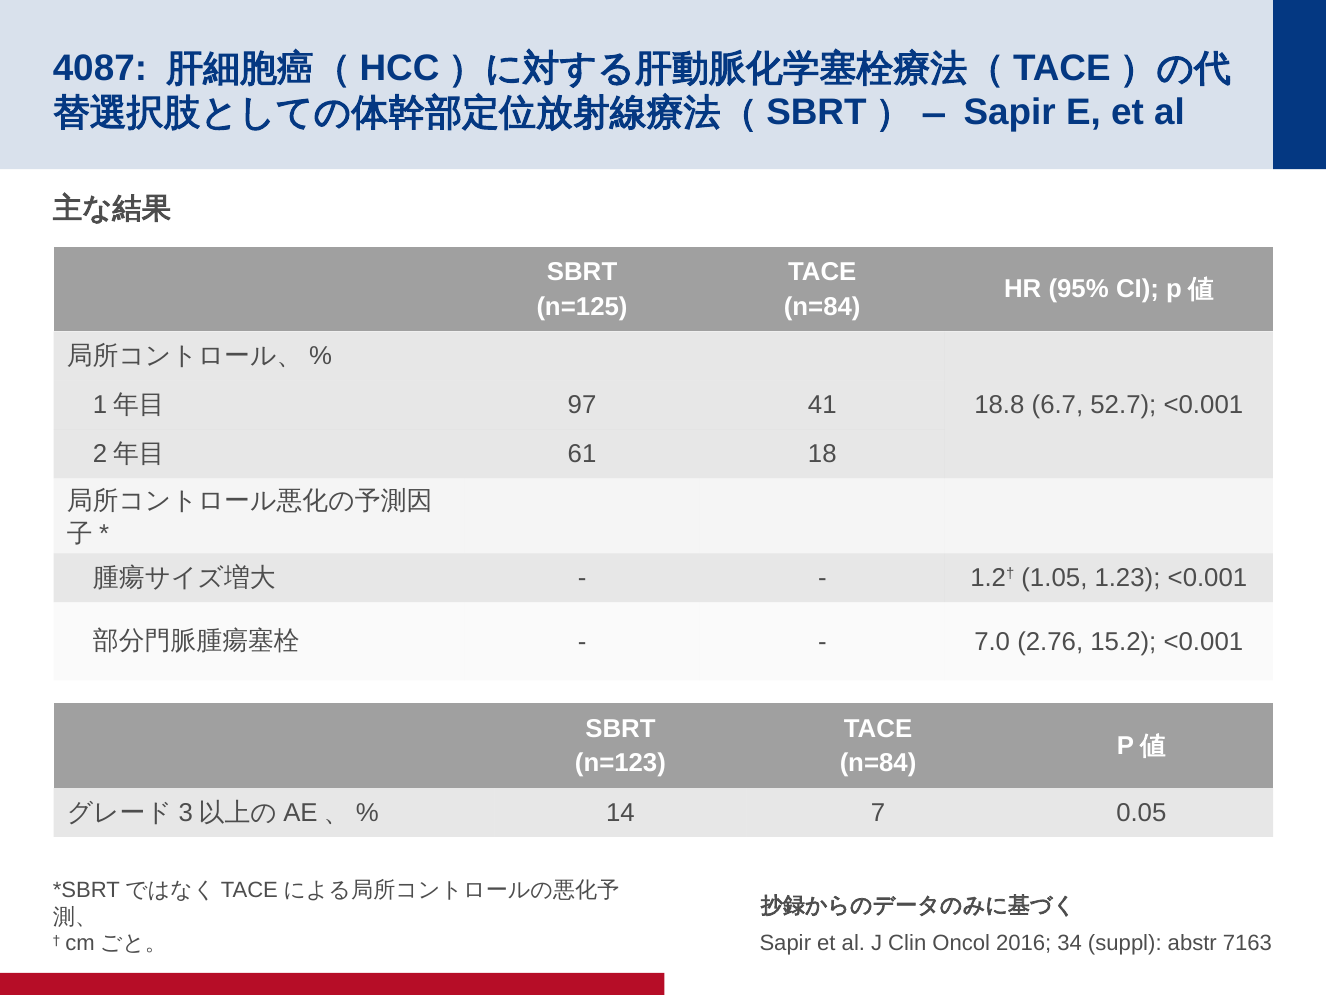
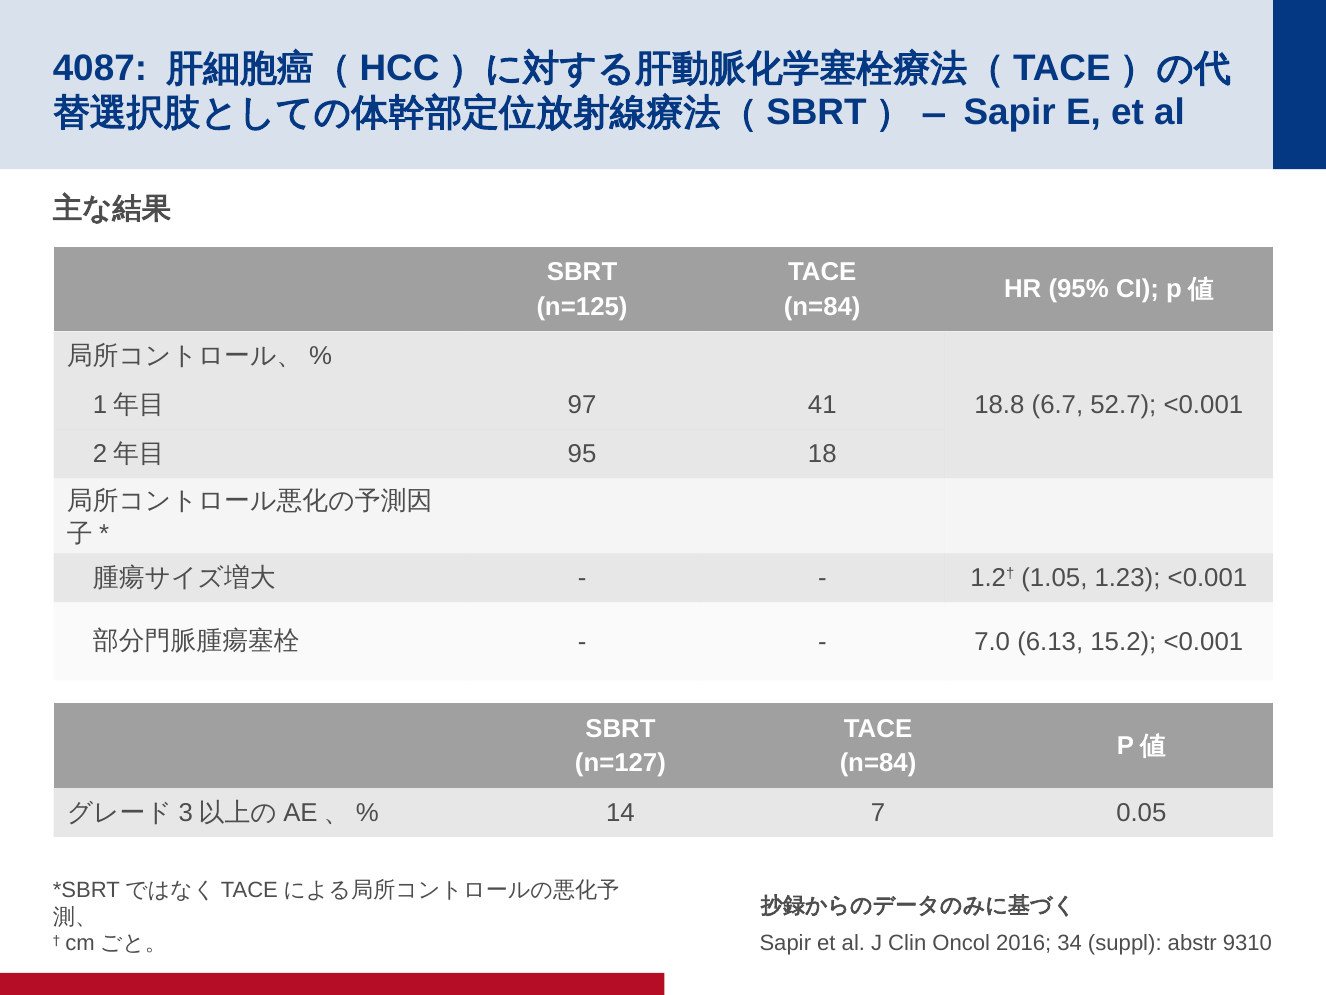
61: 61 -> 95 (582, 454)
2.76: 2.76 -> 6.13 (1050, 641)
n=123: n=123 -> n=127 (620, 763)
7163: 7163 -> 9310 (1247, 943)
